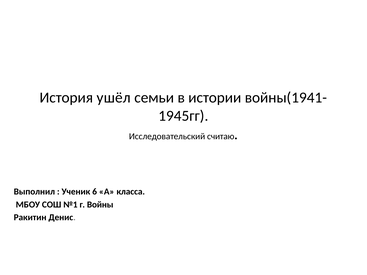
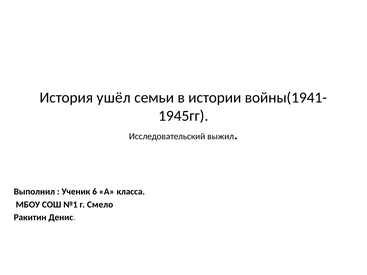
считаю: считаю -> выжил (221, 136)
Войны: Войны -> Смело (100, 205)
